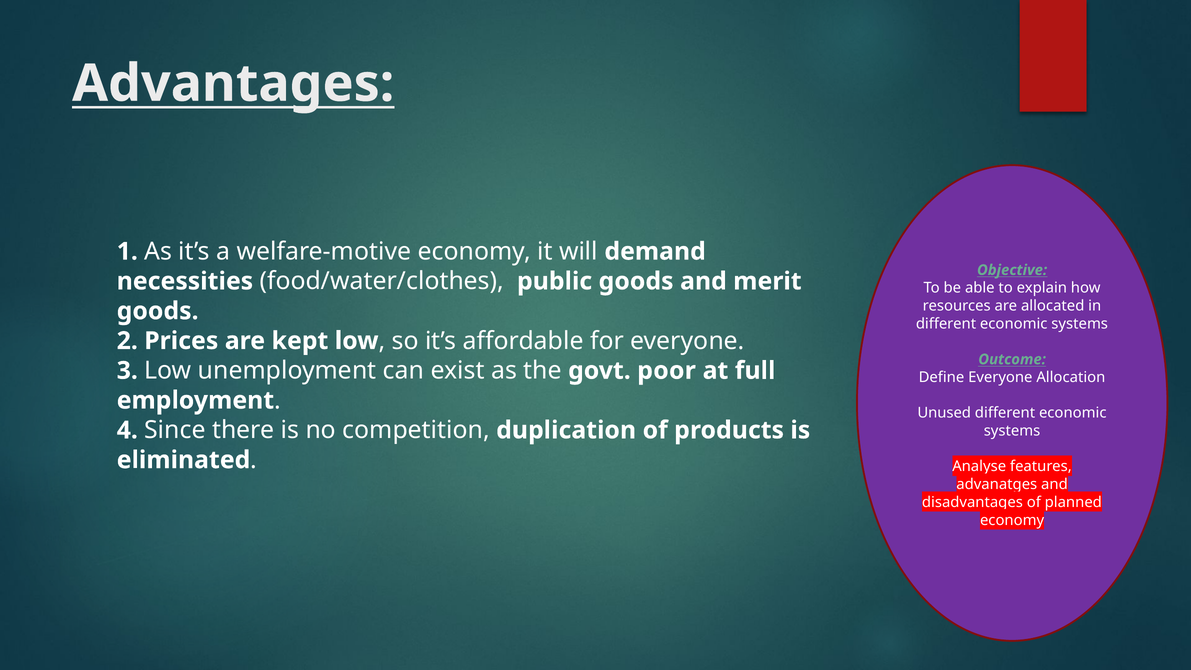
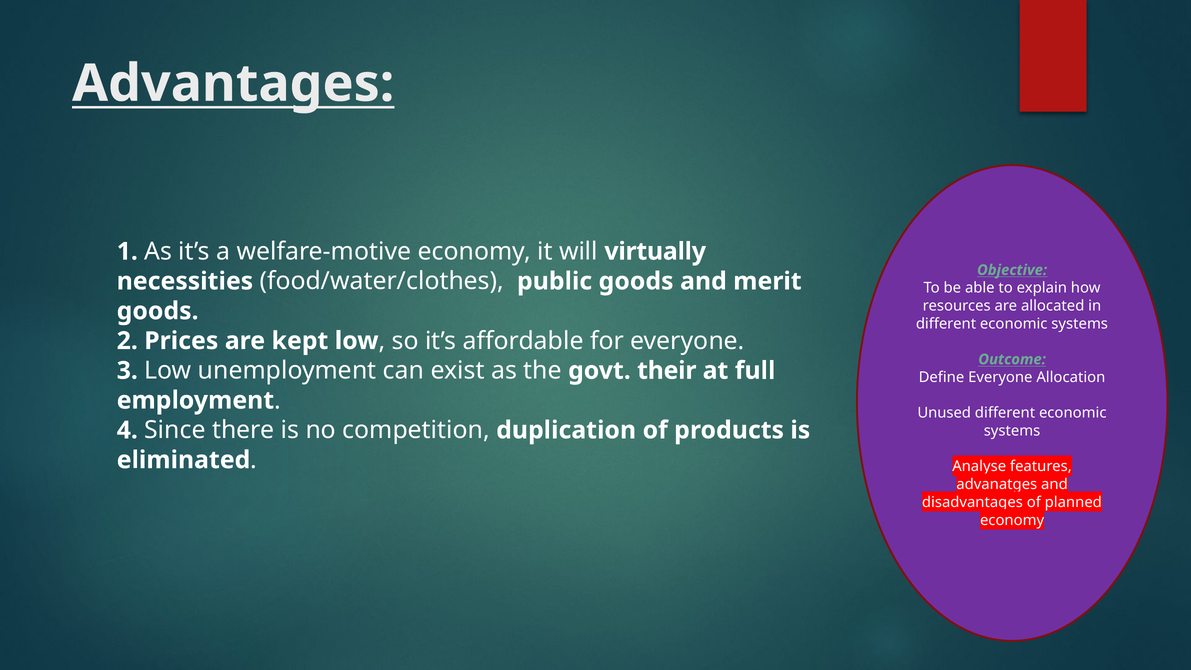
demand: demand -> virtually (655, 251)
poor: poor -> their (667, 371)
